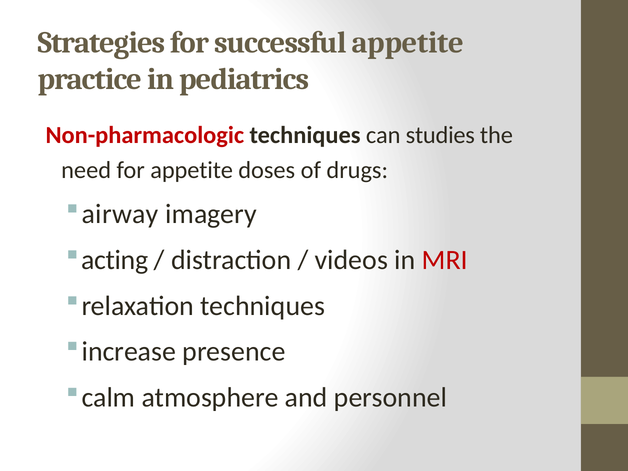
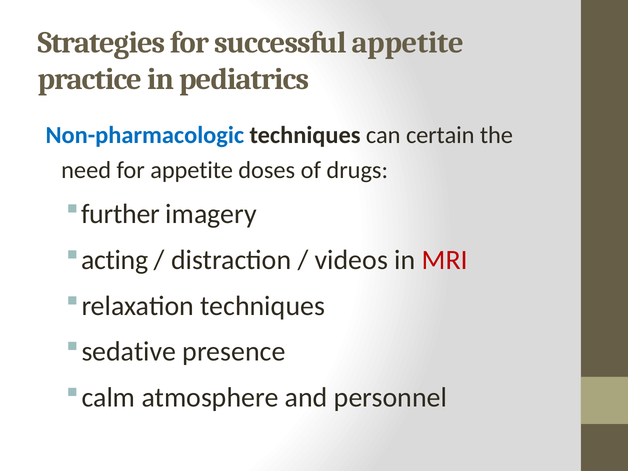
Non-pharmacologic colour: red -> blue (145, 135)
studies: studies -> certain (440, 135)
airway: airway -> further (120, 214)
increase: increase -> sedative (129, 352)
